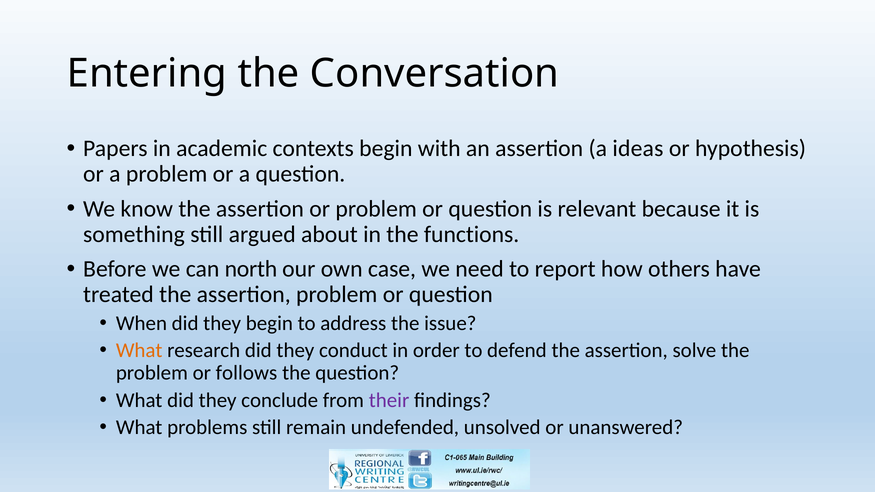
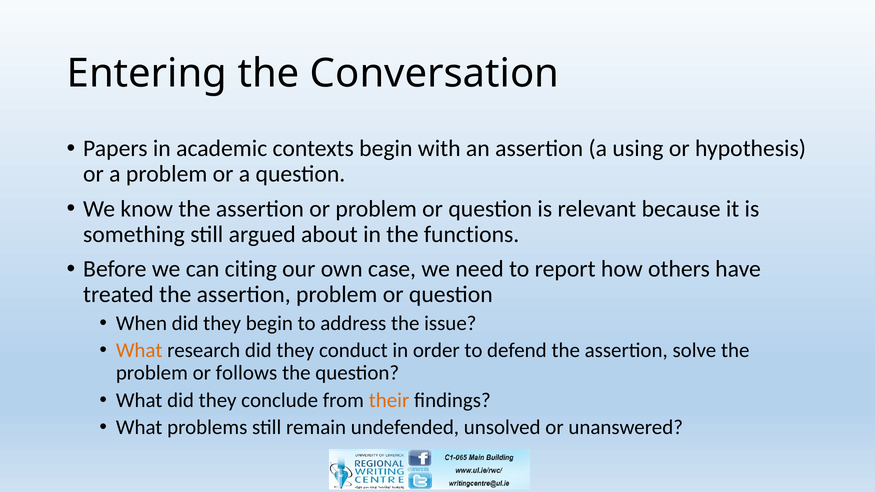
ideas: ideas -> using (638, 149)
north: north -> citing (251, 269)
their colour: purple -> orange (389, 400)
